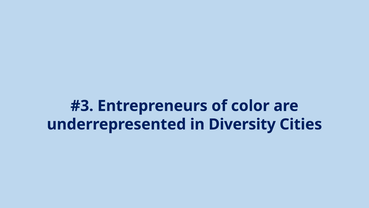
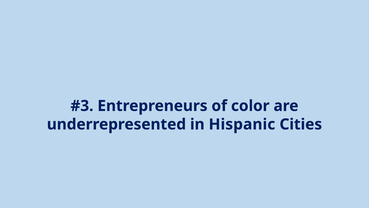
Diversity: Diversity -> Hispanic (242, 124)
